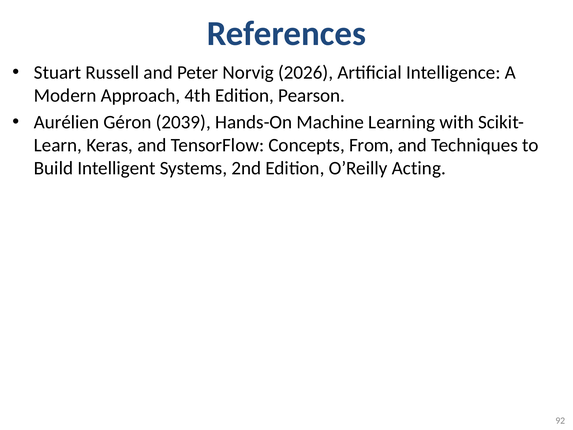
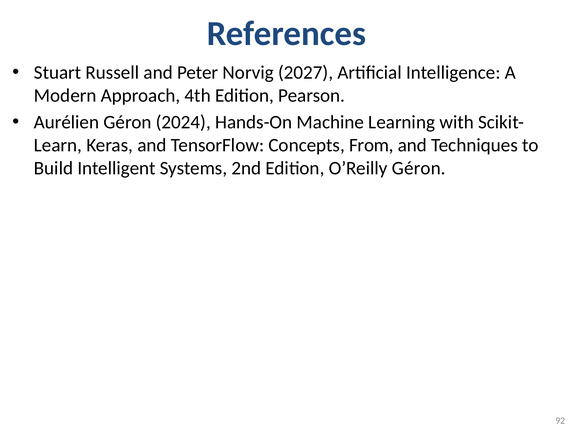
2026: 2026 -> 2027 (306, 73)
2039: 2039 -> 2024 (183, 122)
O’Reilly Acting: Acting -> Géron (419, 168)
